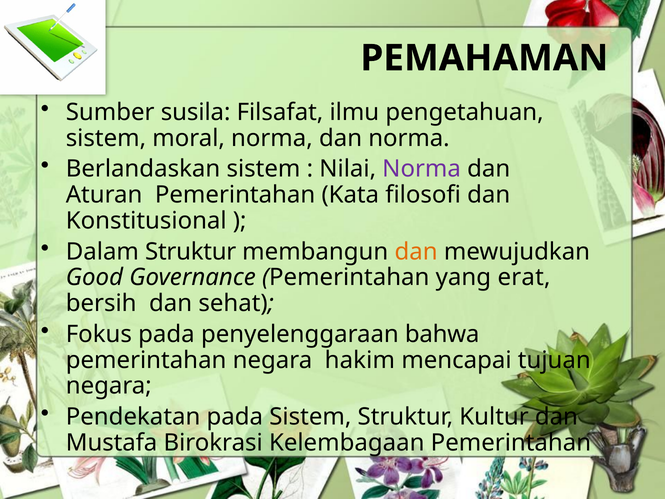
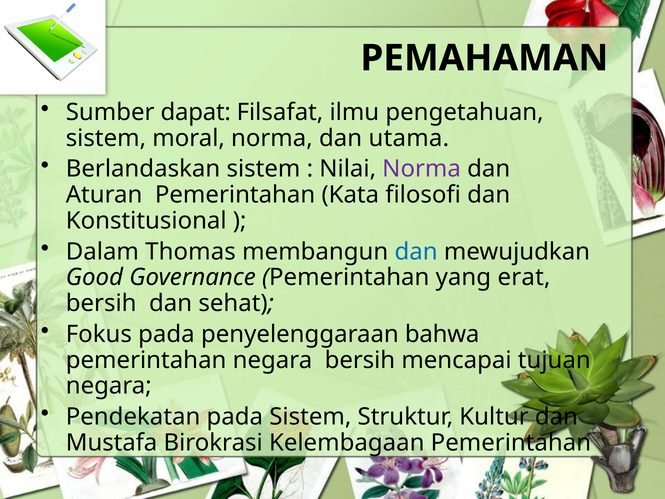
susila: susila -> dapat (196, 112)
dan norma: norma -> utama (409, 138)
Dalam Struktur: Struktur -> Thomas (191, 251)
dan colour: orange -> blue (416, 251)
negara hakim: hakim -> bersih (360, 360)
